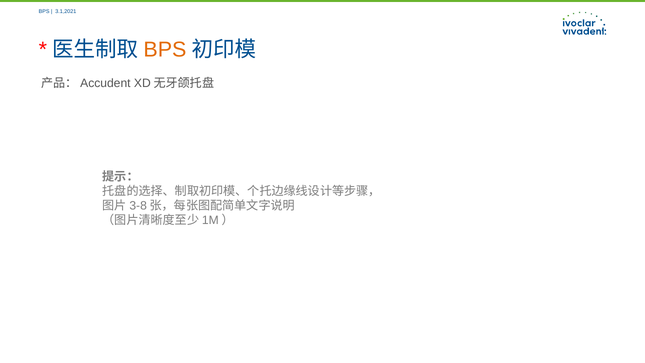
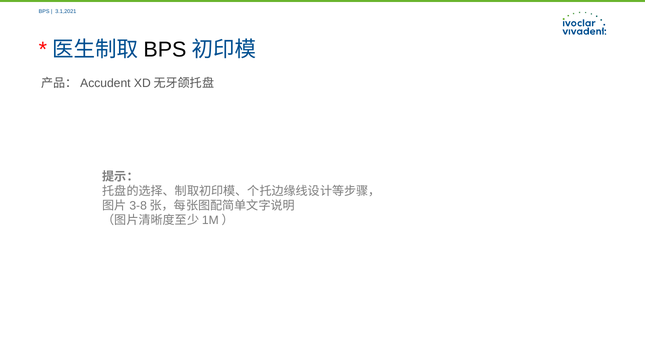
BPS colour: orange -> black (165, 49)
